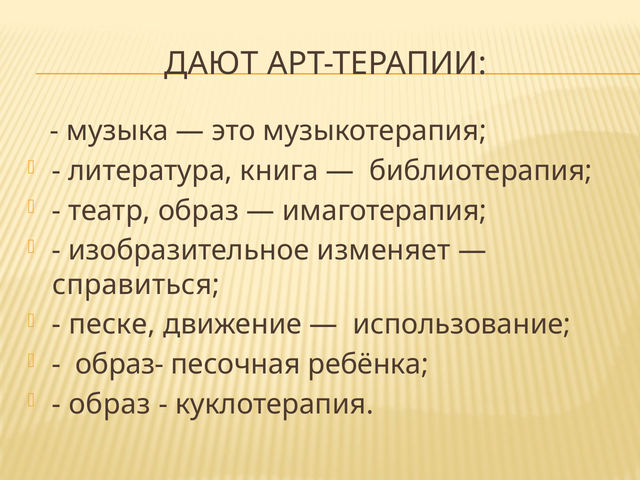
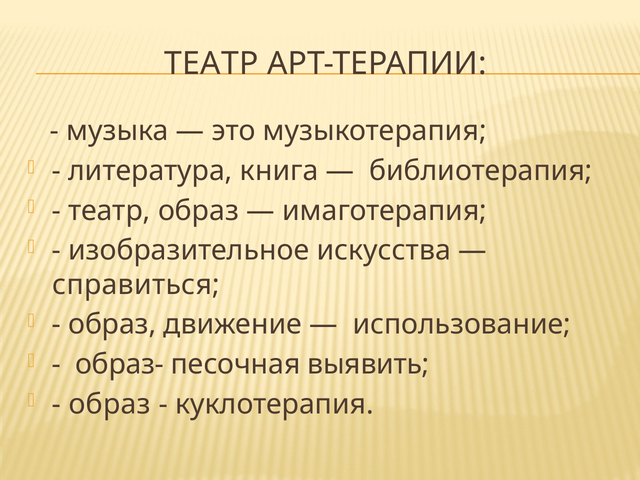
ДАЮТ: ДАЮТ -> ТЕАТР (211, 64)
изменяет: изменяет -> искусства (384, 251)
песке: песке -> образ (112, 325)
ребёнка: ребёнка -> выявить (368, 364)
